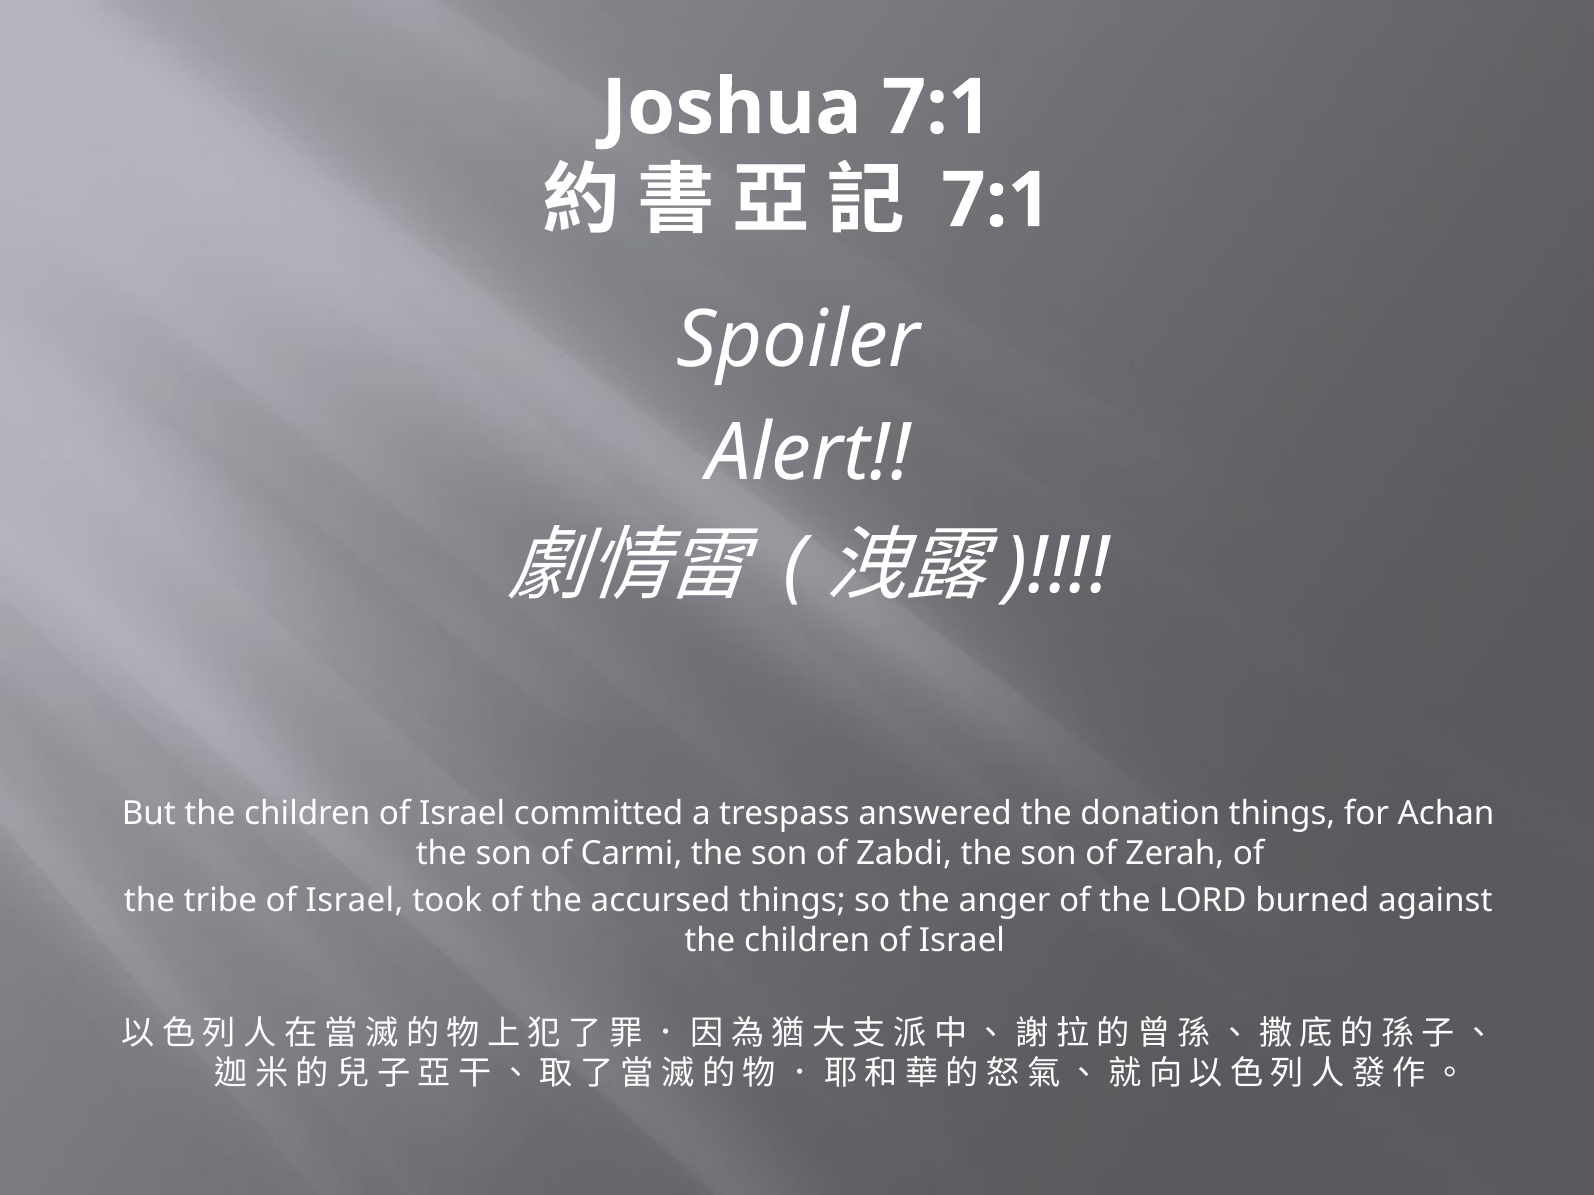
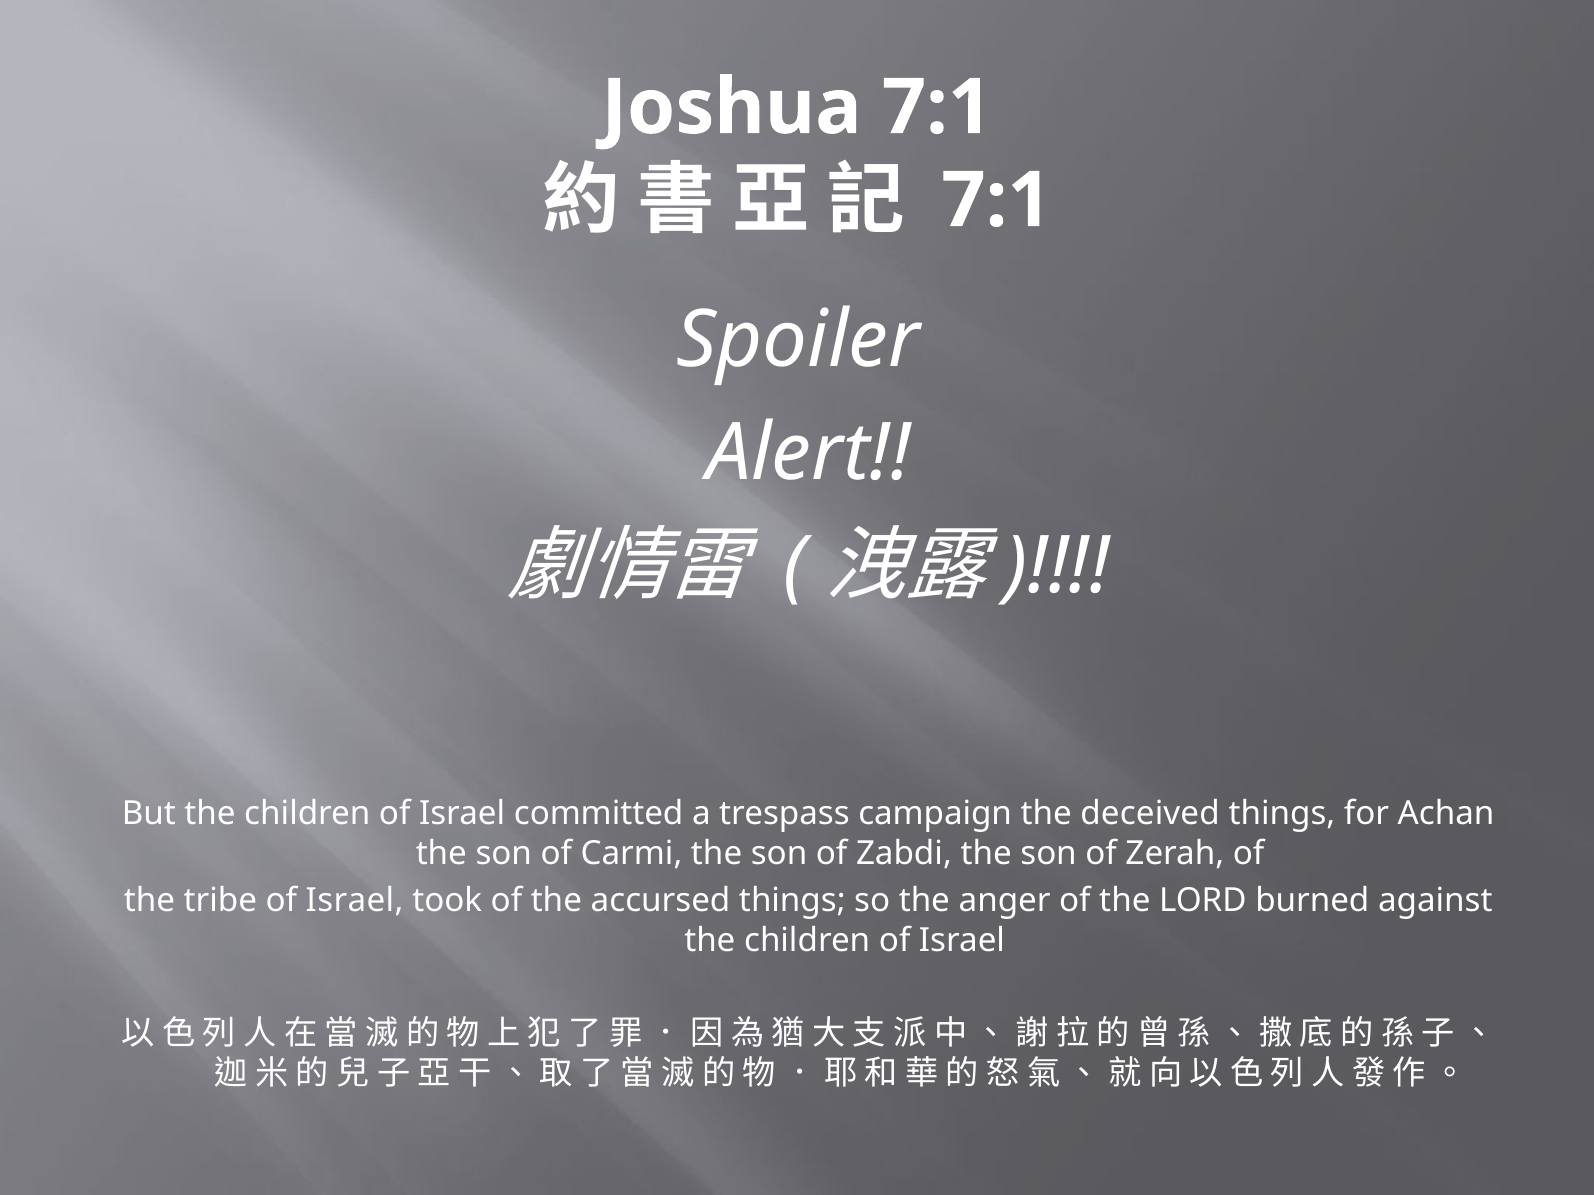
answered: answered -> campaign (935, 814)
donation: donation -> deceived (1150, 814)
